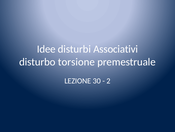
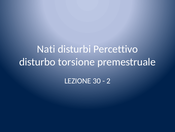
Idee: Idee -> Nati (46, 49)
Associativi: Associativi -> Percettivo (116, 49)
